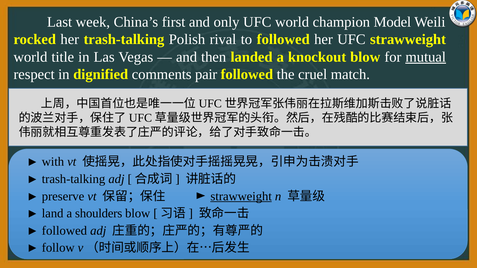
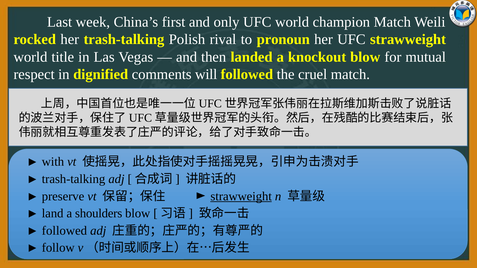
champion Model: Model -> Match (392, 22)
to followed: followed -> pronoun (283, 39)
mutual underline: present -> none (426, 57)
pair: pair -> will (206, 74)
